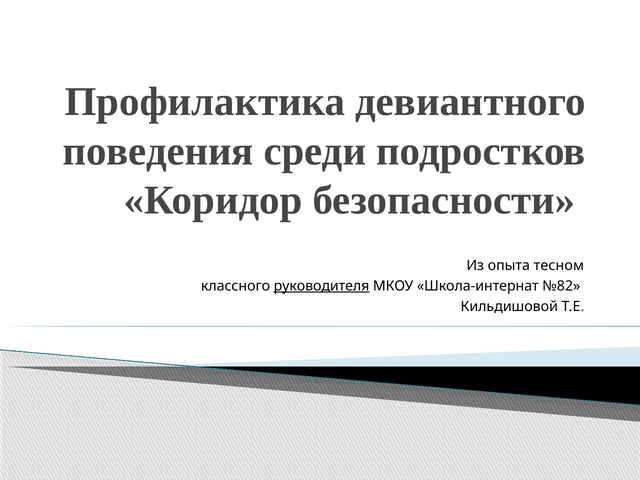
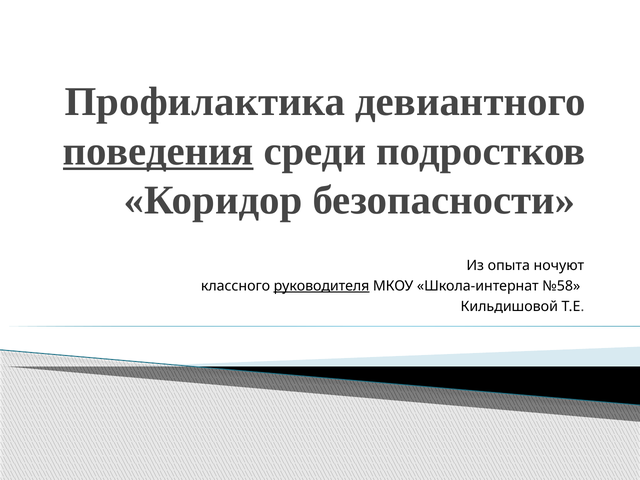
поведения underline: none -> present (158, 151)
тесном: тесном -> ночуют (559, 265)
№82: №82 -> №58 (561, 286)
